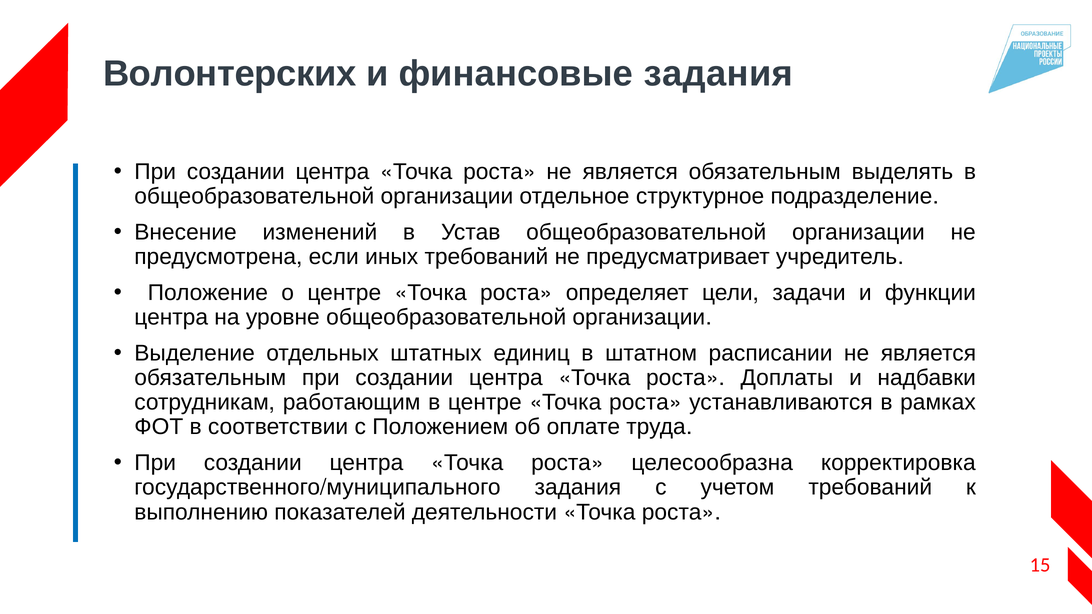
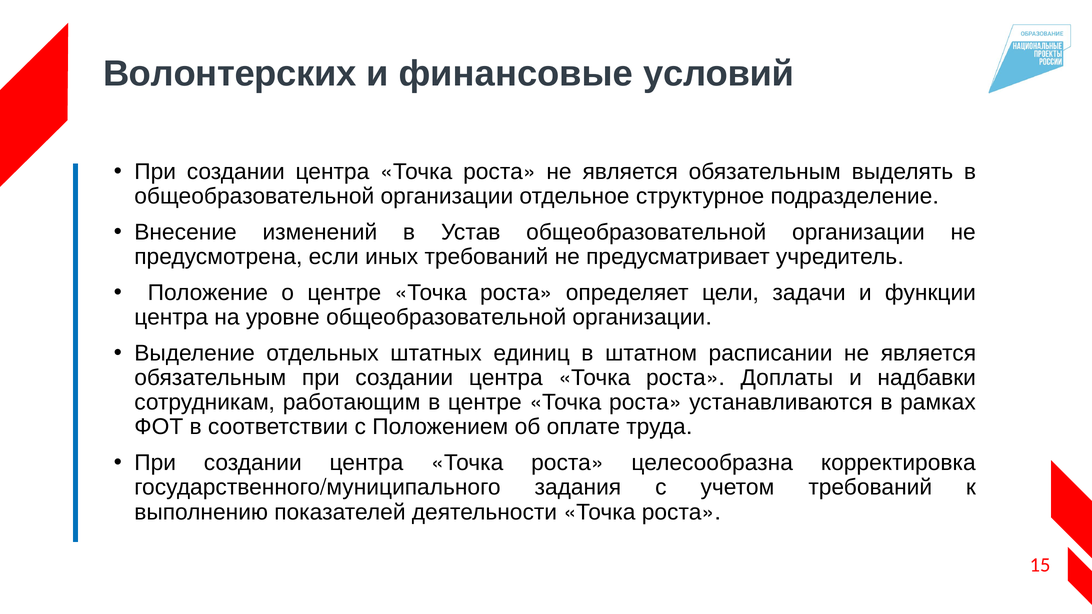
финансовые задания: задания -> условий (719, 74)
